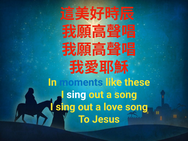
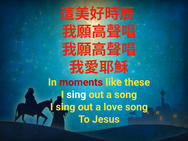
moments colour: blue -> red (81, 82)
